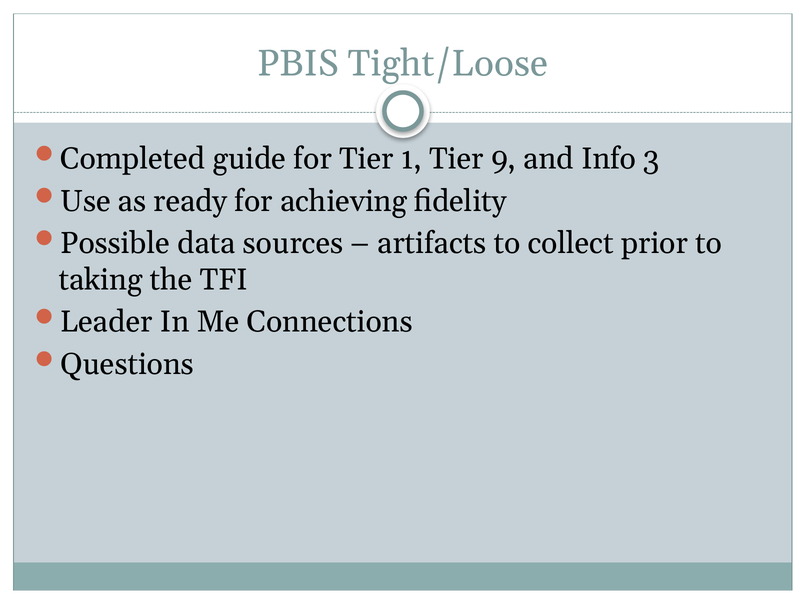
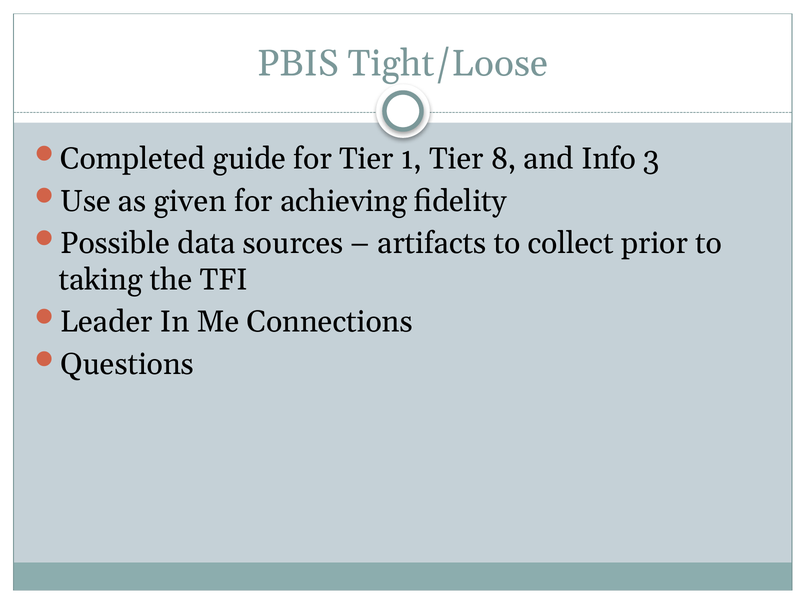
9: 9 -> 8 (504, 159)
ready: ready -> given (190, 201)
